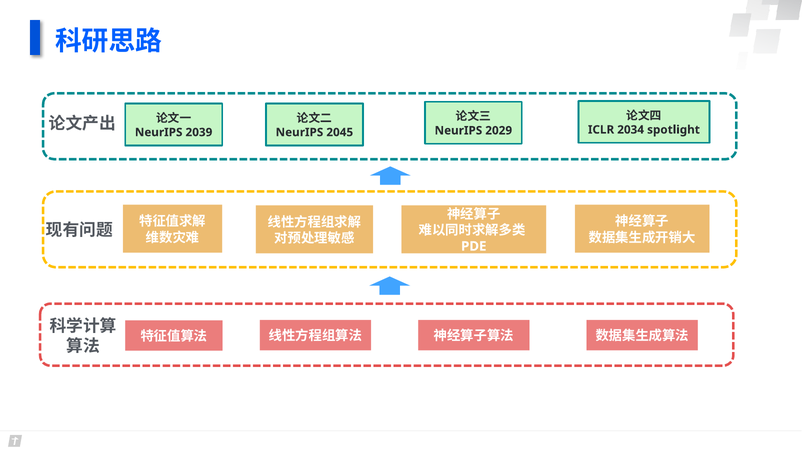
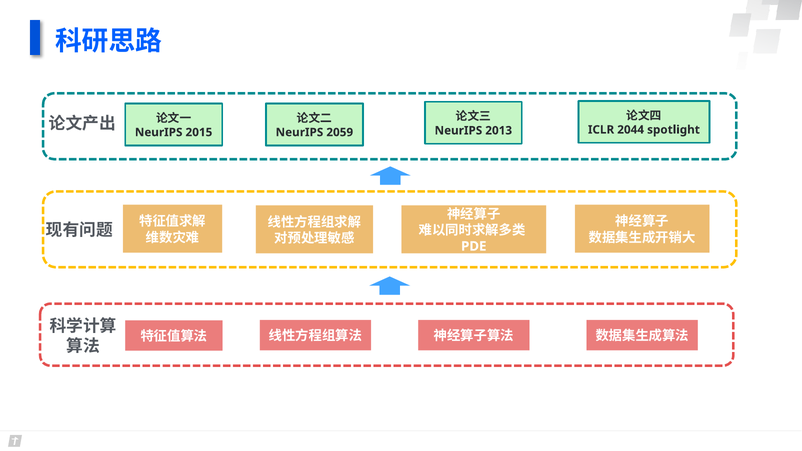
2034: 2034 -> 2044 (631, 130)
2029: 2029 -> 2013 (499, 131)
2039: 2039 -> 2015 (199, 132)
2045: 2045 -> 2059 (340, 132)
